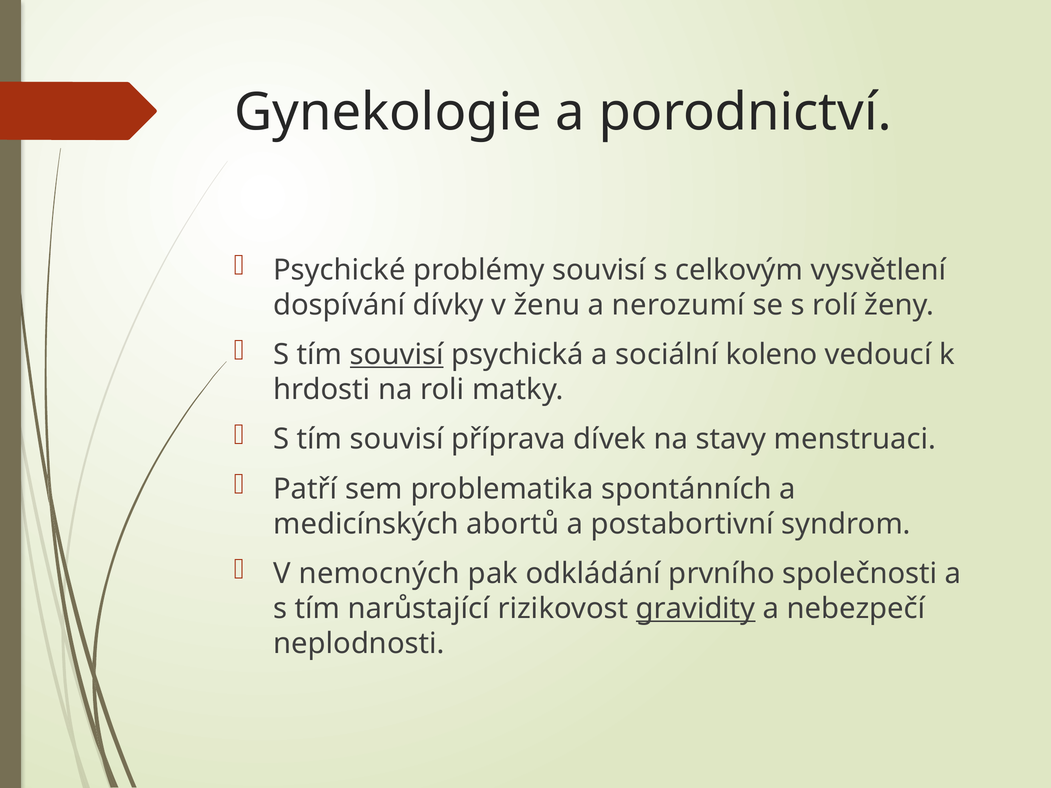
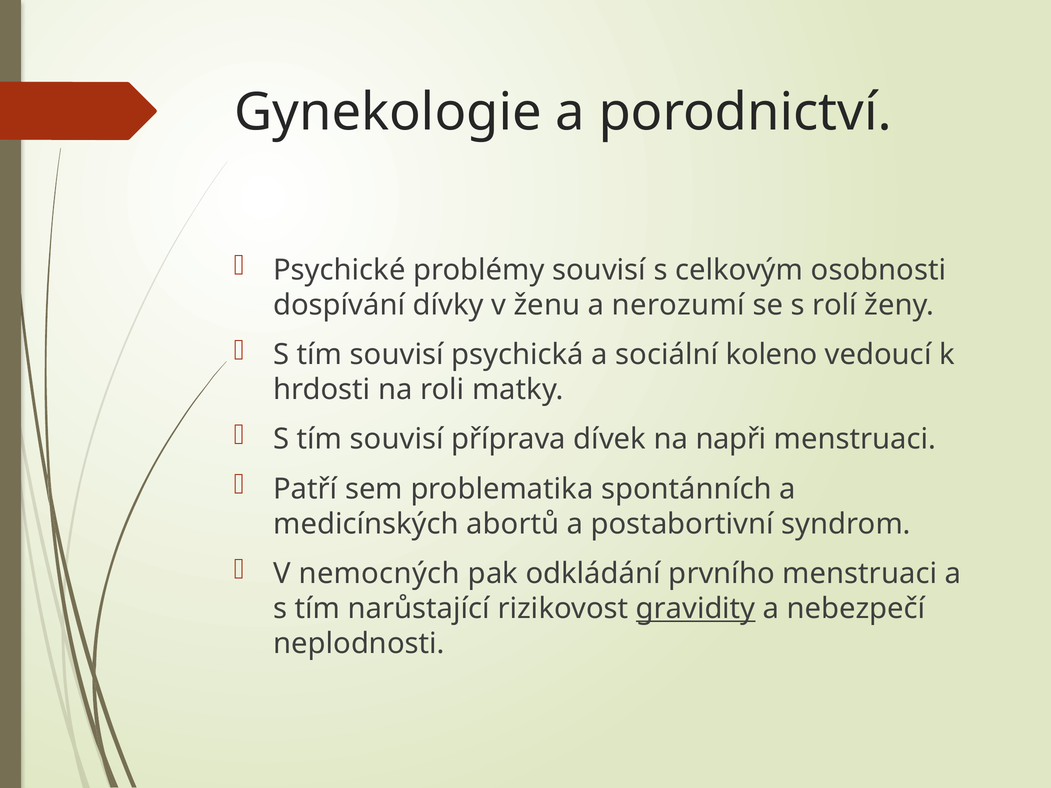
vysvětlení: vysvětlení -> osobnosti (879, 270)
souvisí underline: present -> none (397, 355)
stavy: stavy -> napři (731, 439)
prvního společnosti: společnosti -> menstruaci (860, 574)
